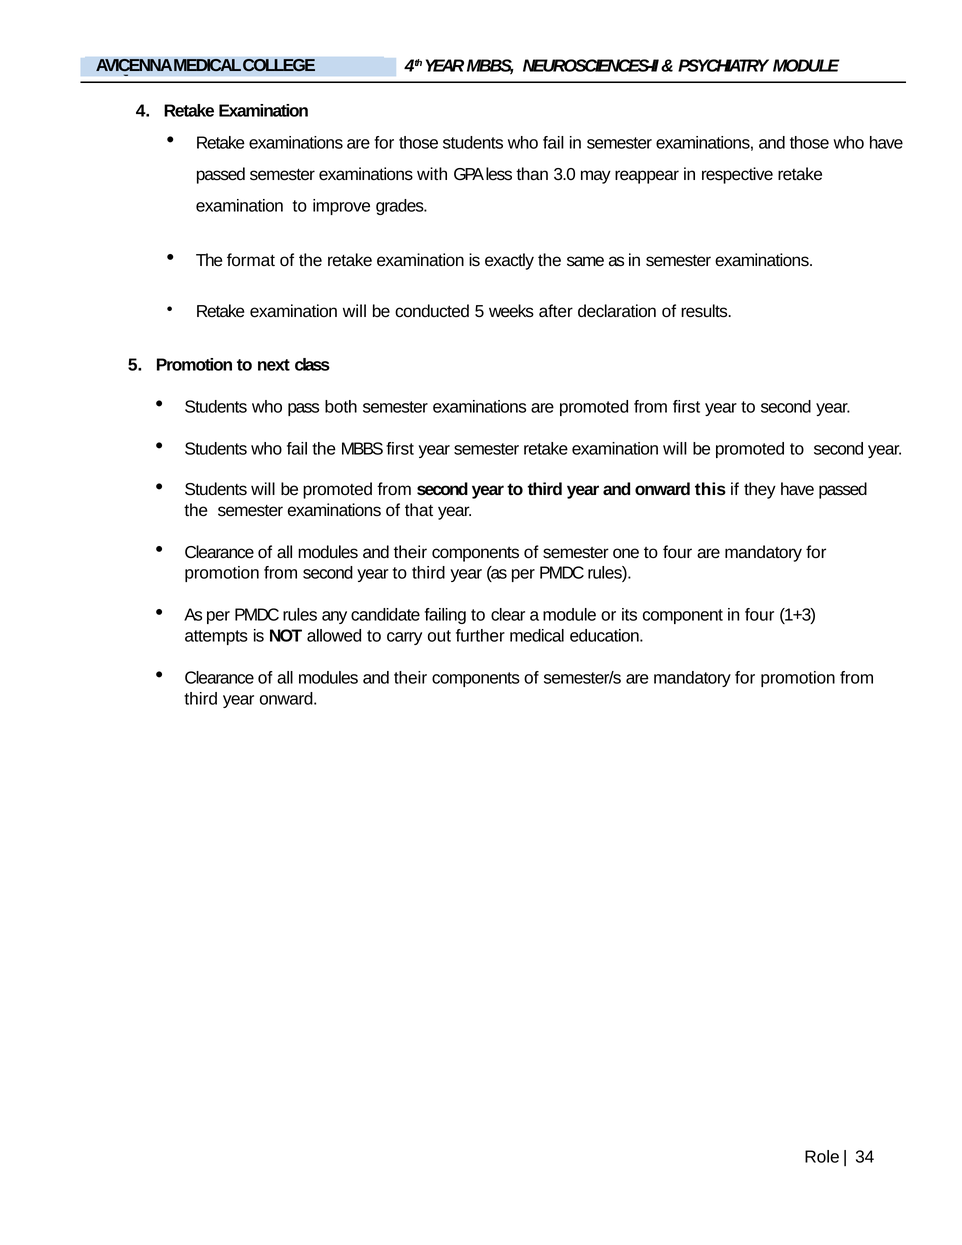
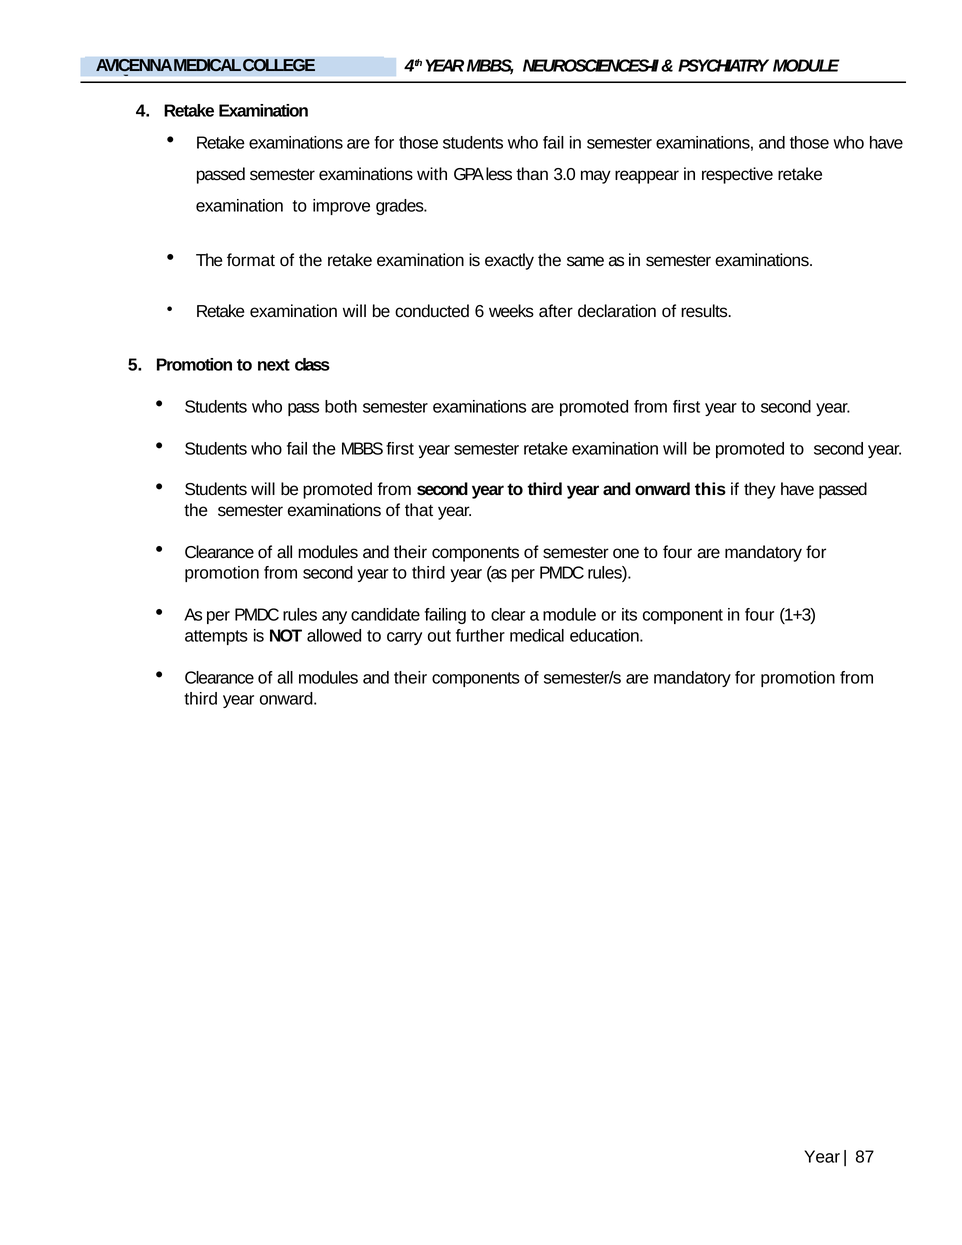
conducted 5: 5 -> 6 (480, 312)
Role: Role -> Year (822, 1157)
34: 34 -> 87 (865, 1157)
